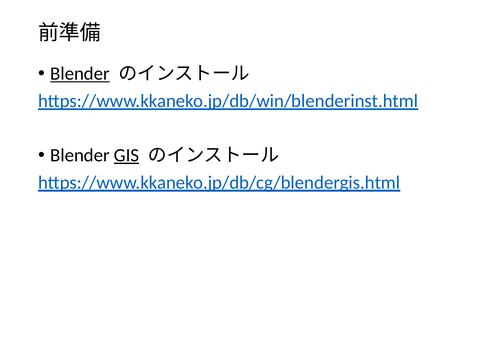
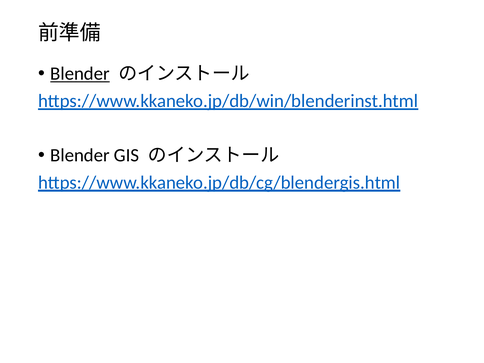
GIS underline: present -> none (127, 155)
